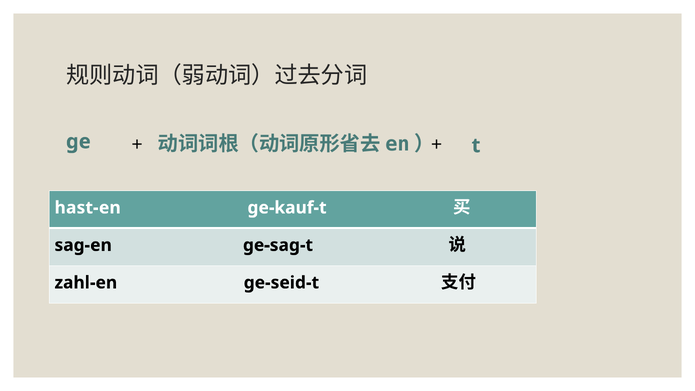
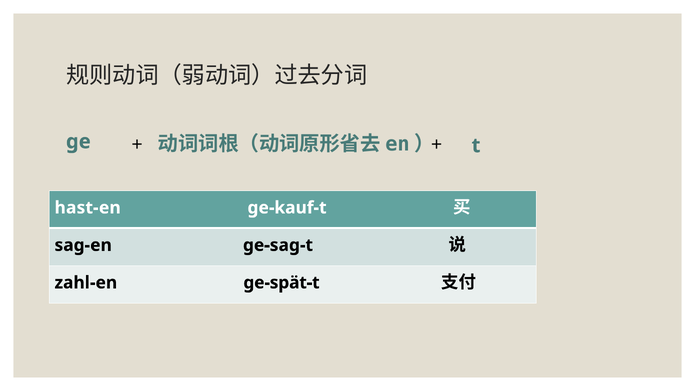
ge-seid-t: ge-seid-t -> ge-spät-t (281, 283)
